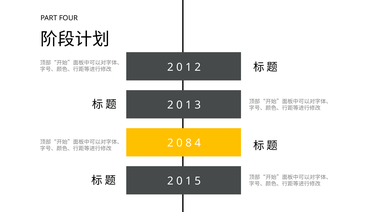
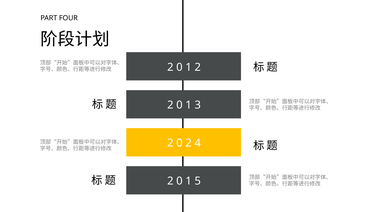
0 8: 8 -> 2 (189, 143)
